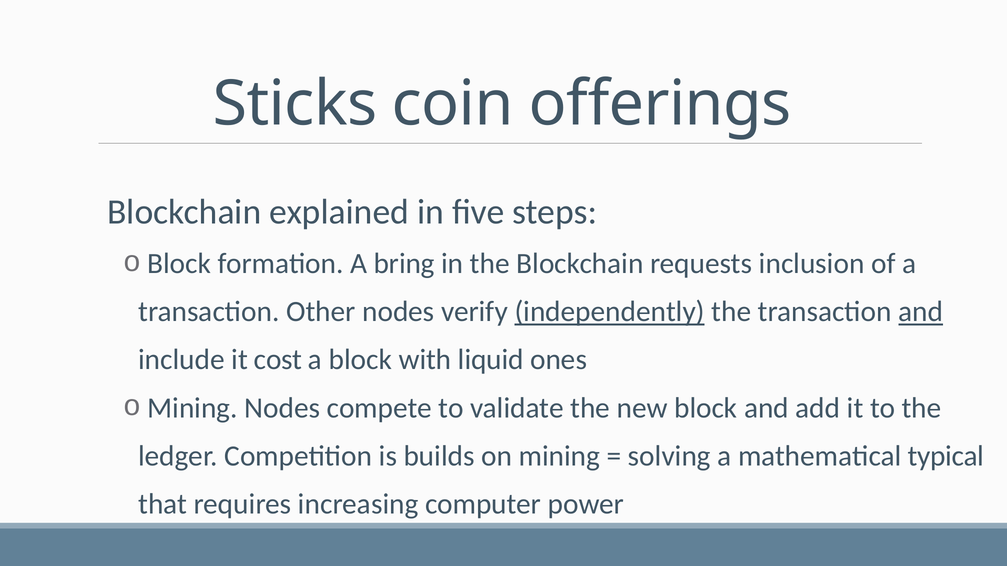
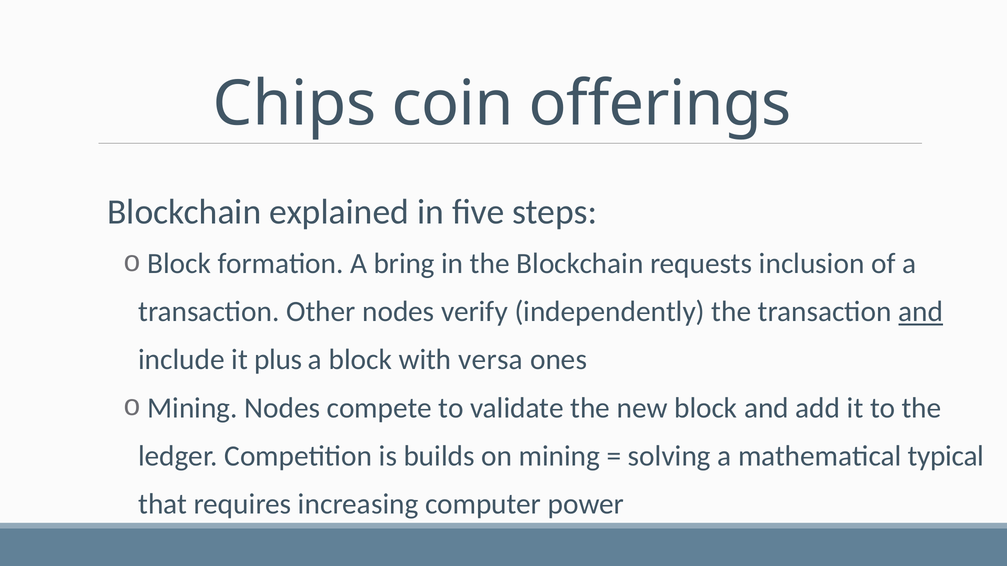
Sticks: Sticks -> Chips (295, 104)
independently underline: present -> none (610, 312)
cost: cost -> plus (278, 360)
liquid: liquid -> versa (491, 360)
